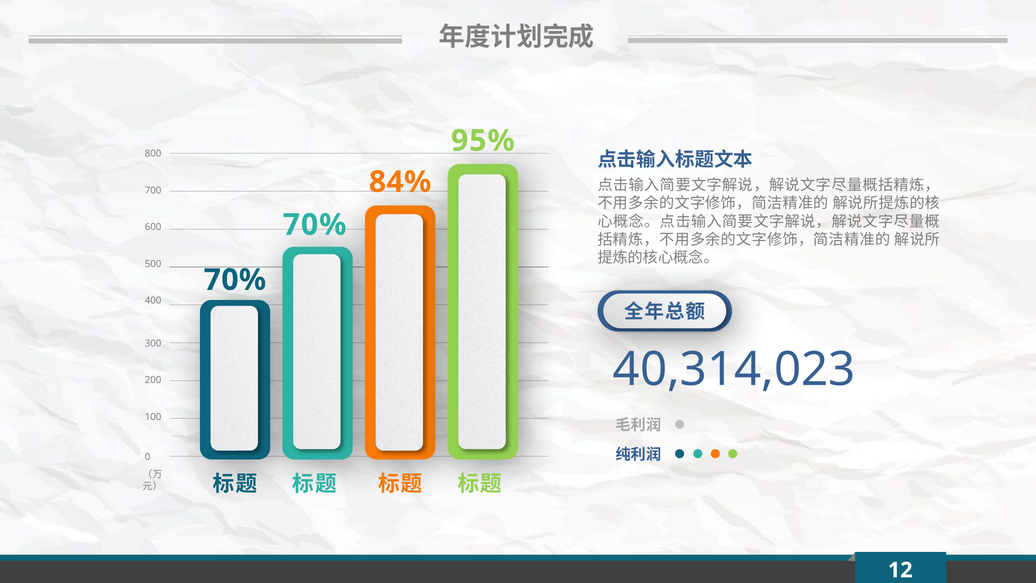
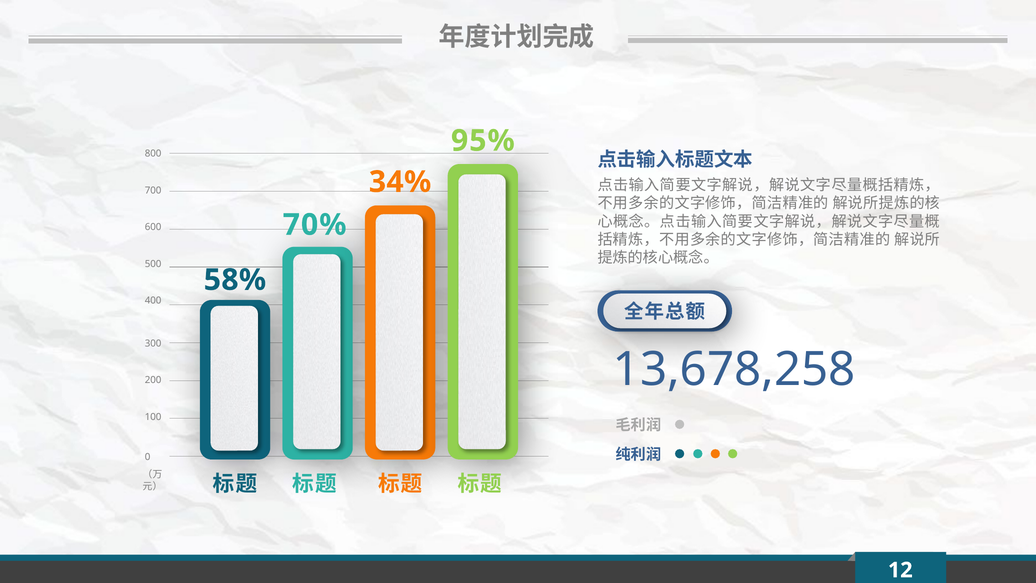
84%: 84% -> 34% (400, 182)
70%: 70% -> 58% (235, 280)
40,314,023: 40,314,023 -> 13,678,258 (734, 370)
